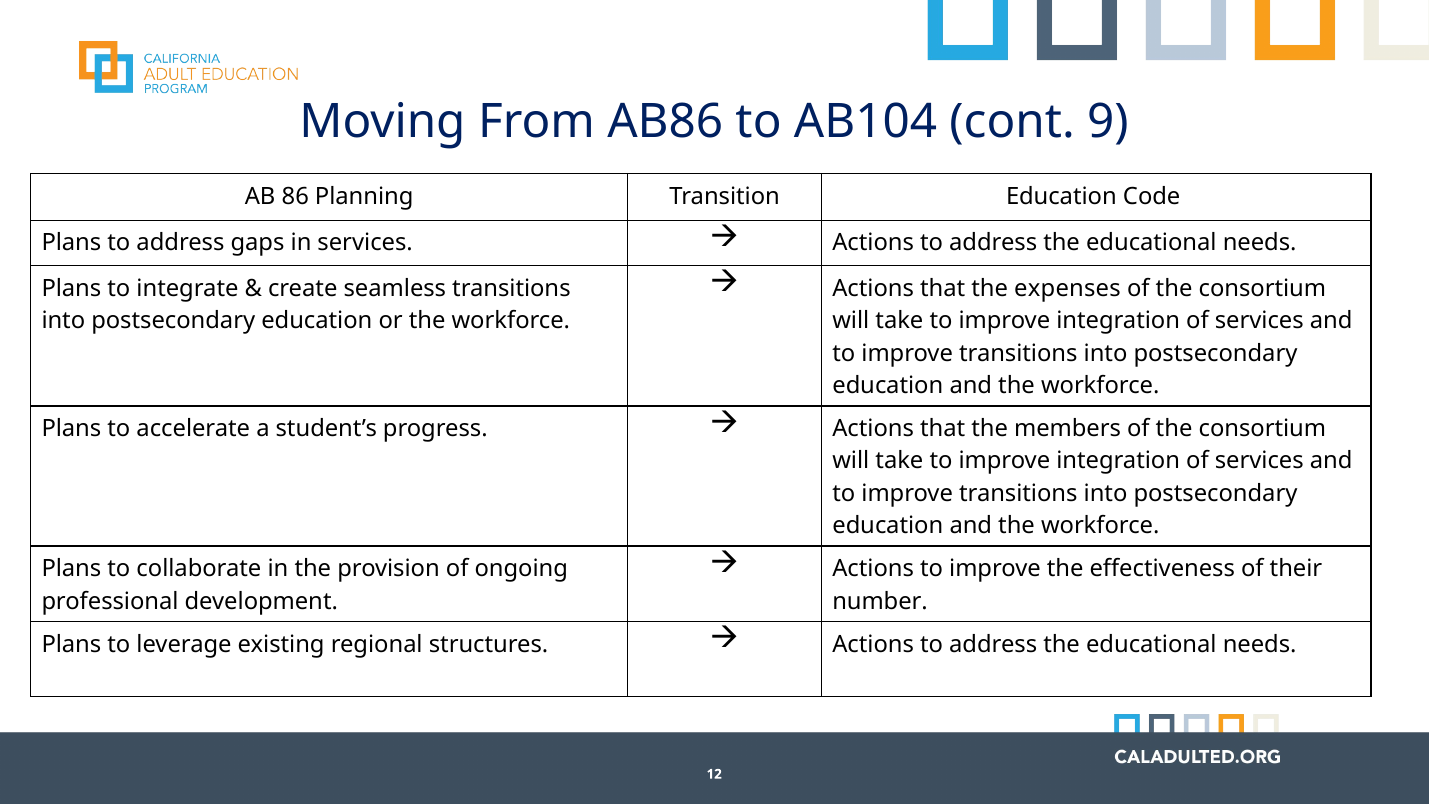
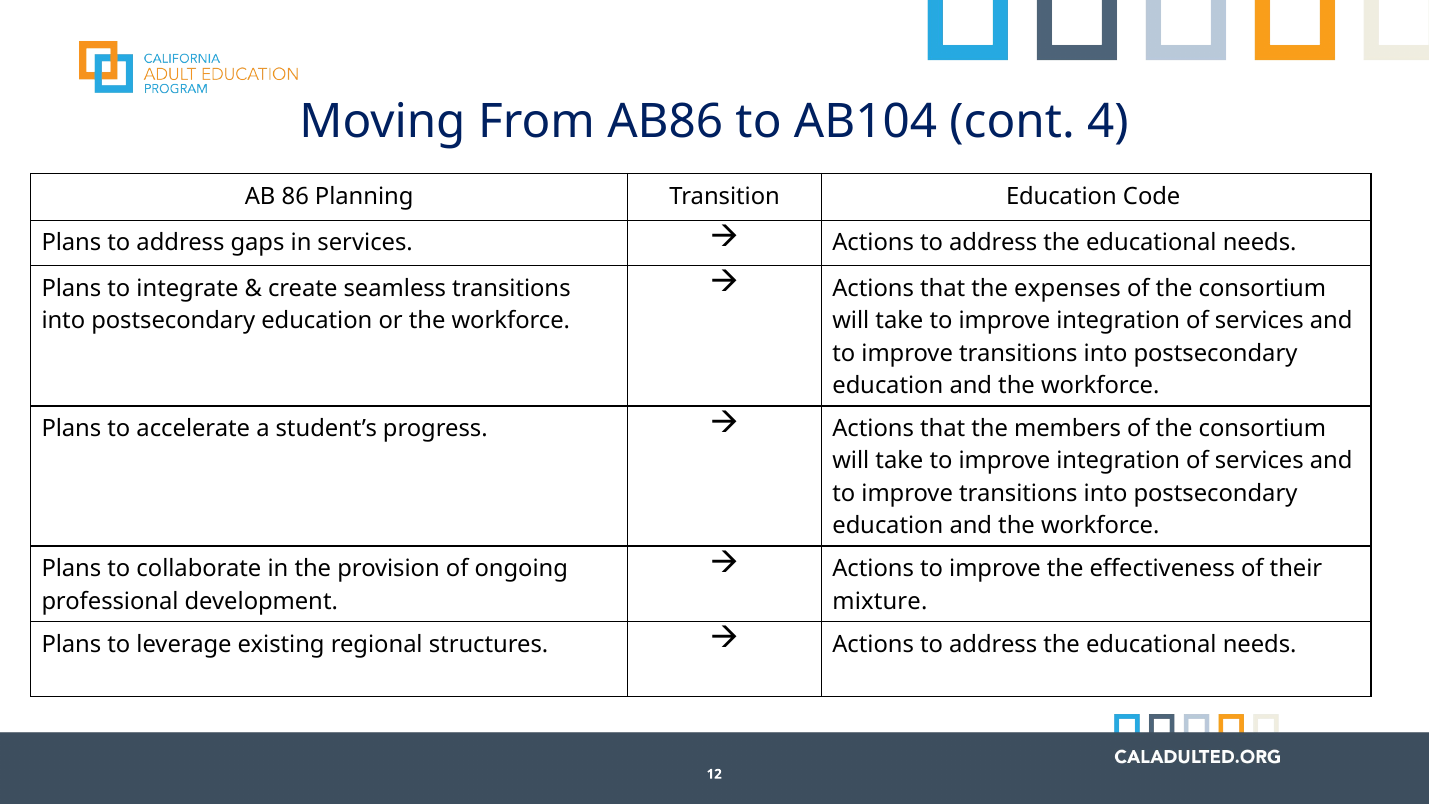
9: 9 -> 4 (1108, 122)
number: number -> mixture (880, 601)
